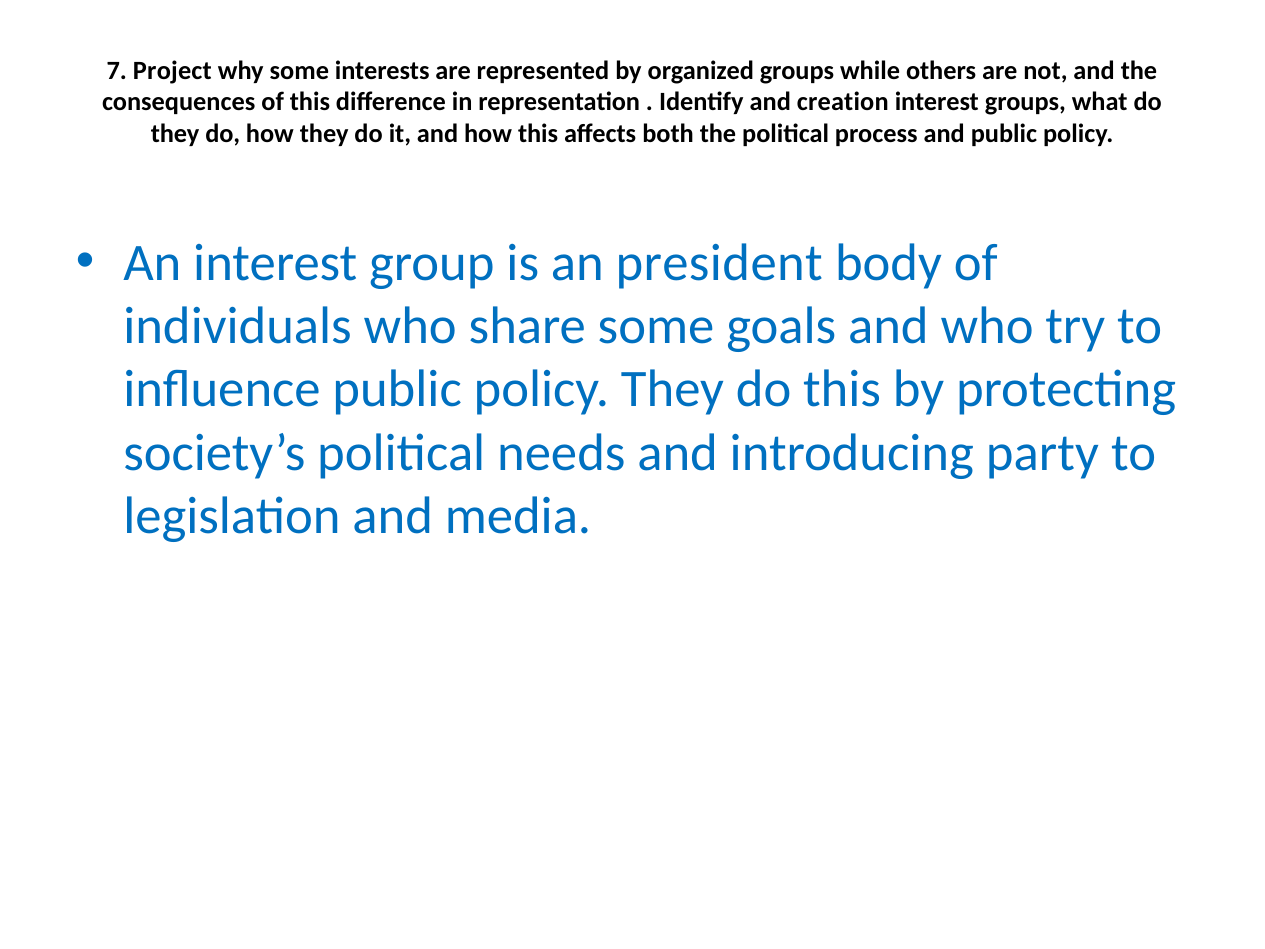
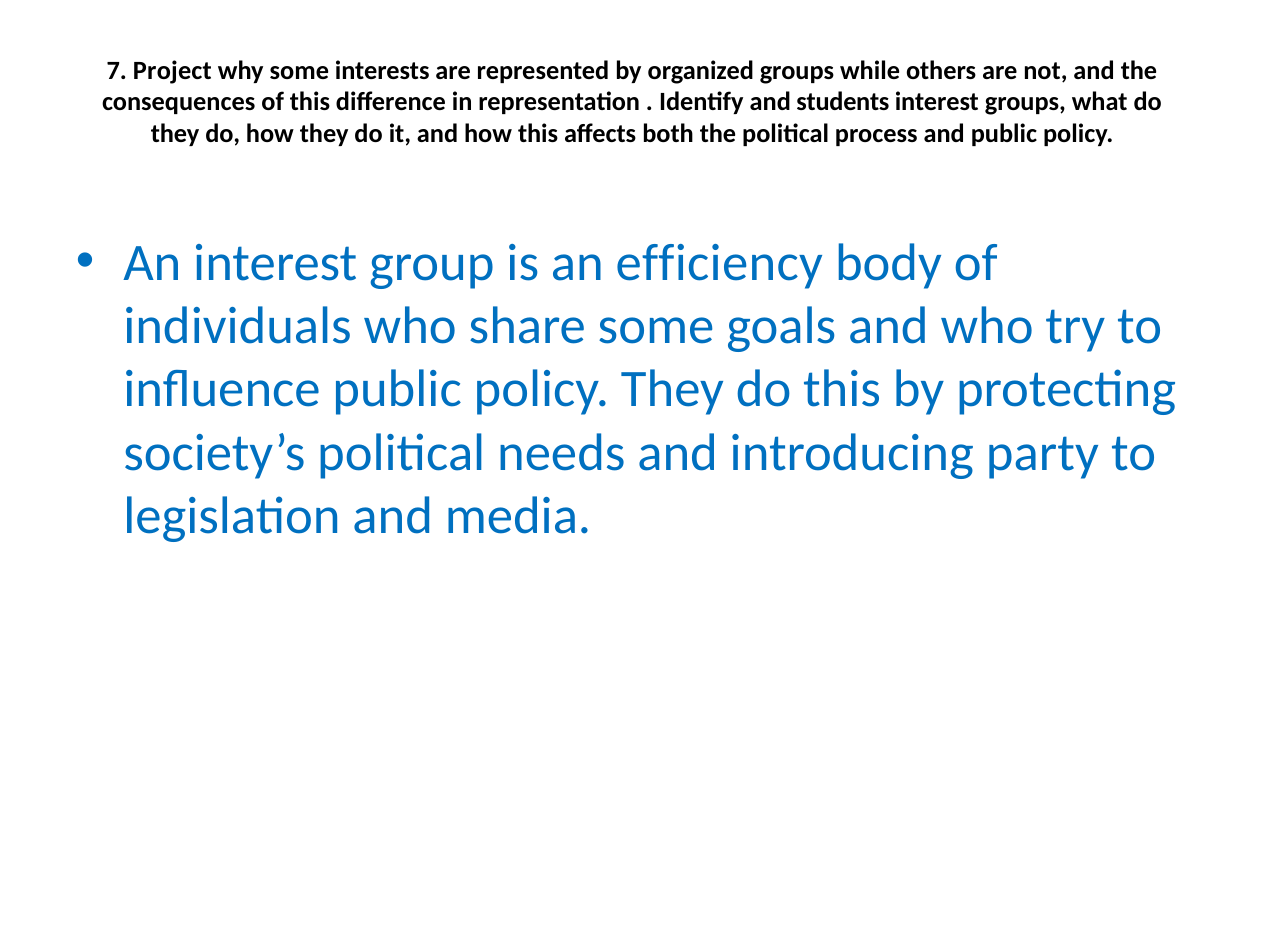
creation: creation -> students (843, 102)
president: president -> efficiency (719, 263)
